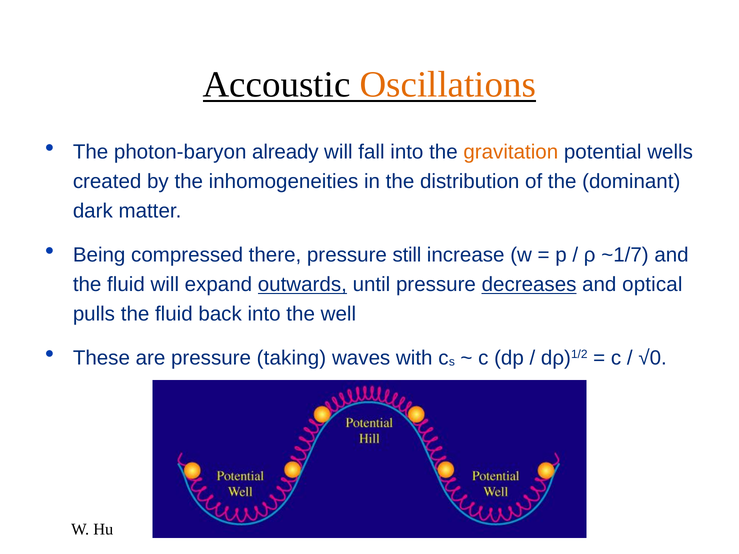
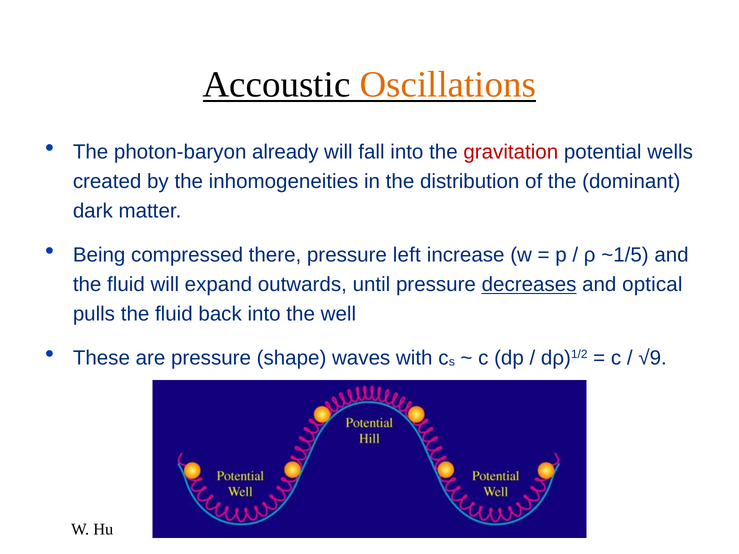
gravitation colour: orange -> red (511, 152)
still: still -> left (407, 255)
~1/7: ~1/7 -> ~1/5 (625, 255)
outwards underline: present -> none (302, 285)
taking: taking -> shape (292, 358)
√0: √0 -> √9 (653, 358)
